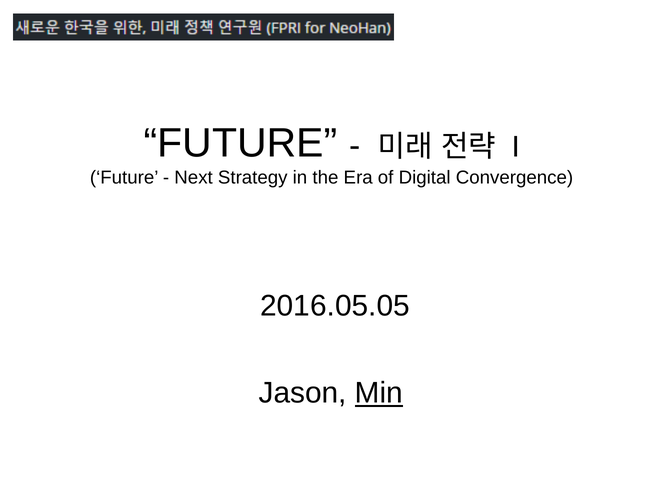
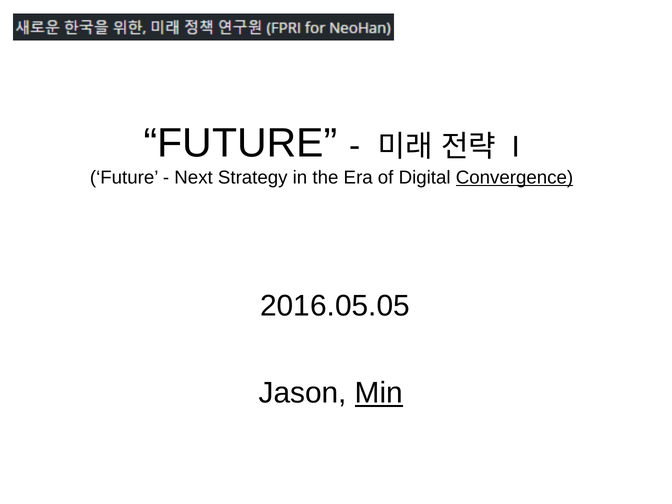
Convergence underline: none -> present (514, 177)
